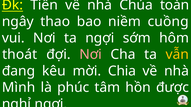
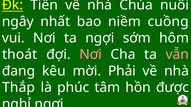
toàn: toàn -> nuôi (175, 5)
thao: thao -> nhất (55, 22)
vẫn colour: yellow -> pink (177, 55)
Chia: Chia -> Phải (122, 71)
Mình: Mình -> Thắp (19, 88)
